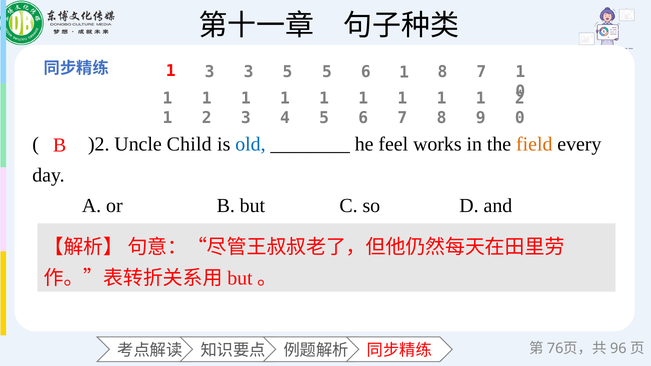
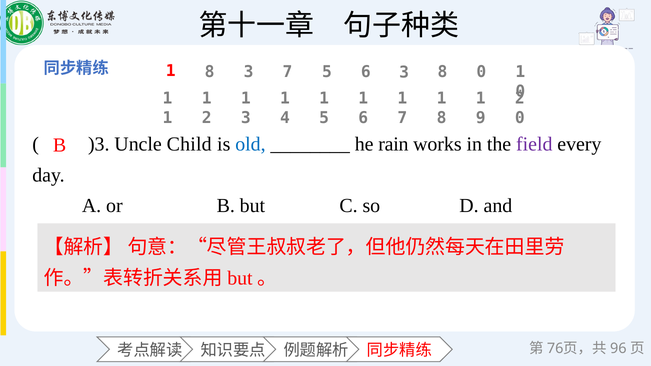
3: 3 -> 8 (210, 72)
3 5: 5 -> 7 (287, 72)
5 6 1: 1 -> 3 (404, 73)
8 7: 7 -> 0 (481, 72)
)2: )2 -> )3 (99, 144)
feel: feel -> rain (393, 144)
field colour: orange -> purple (534, 144)
